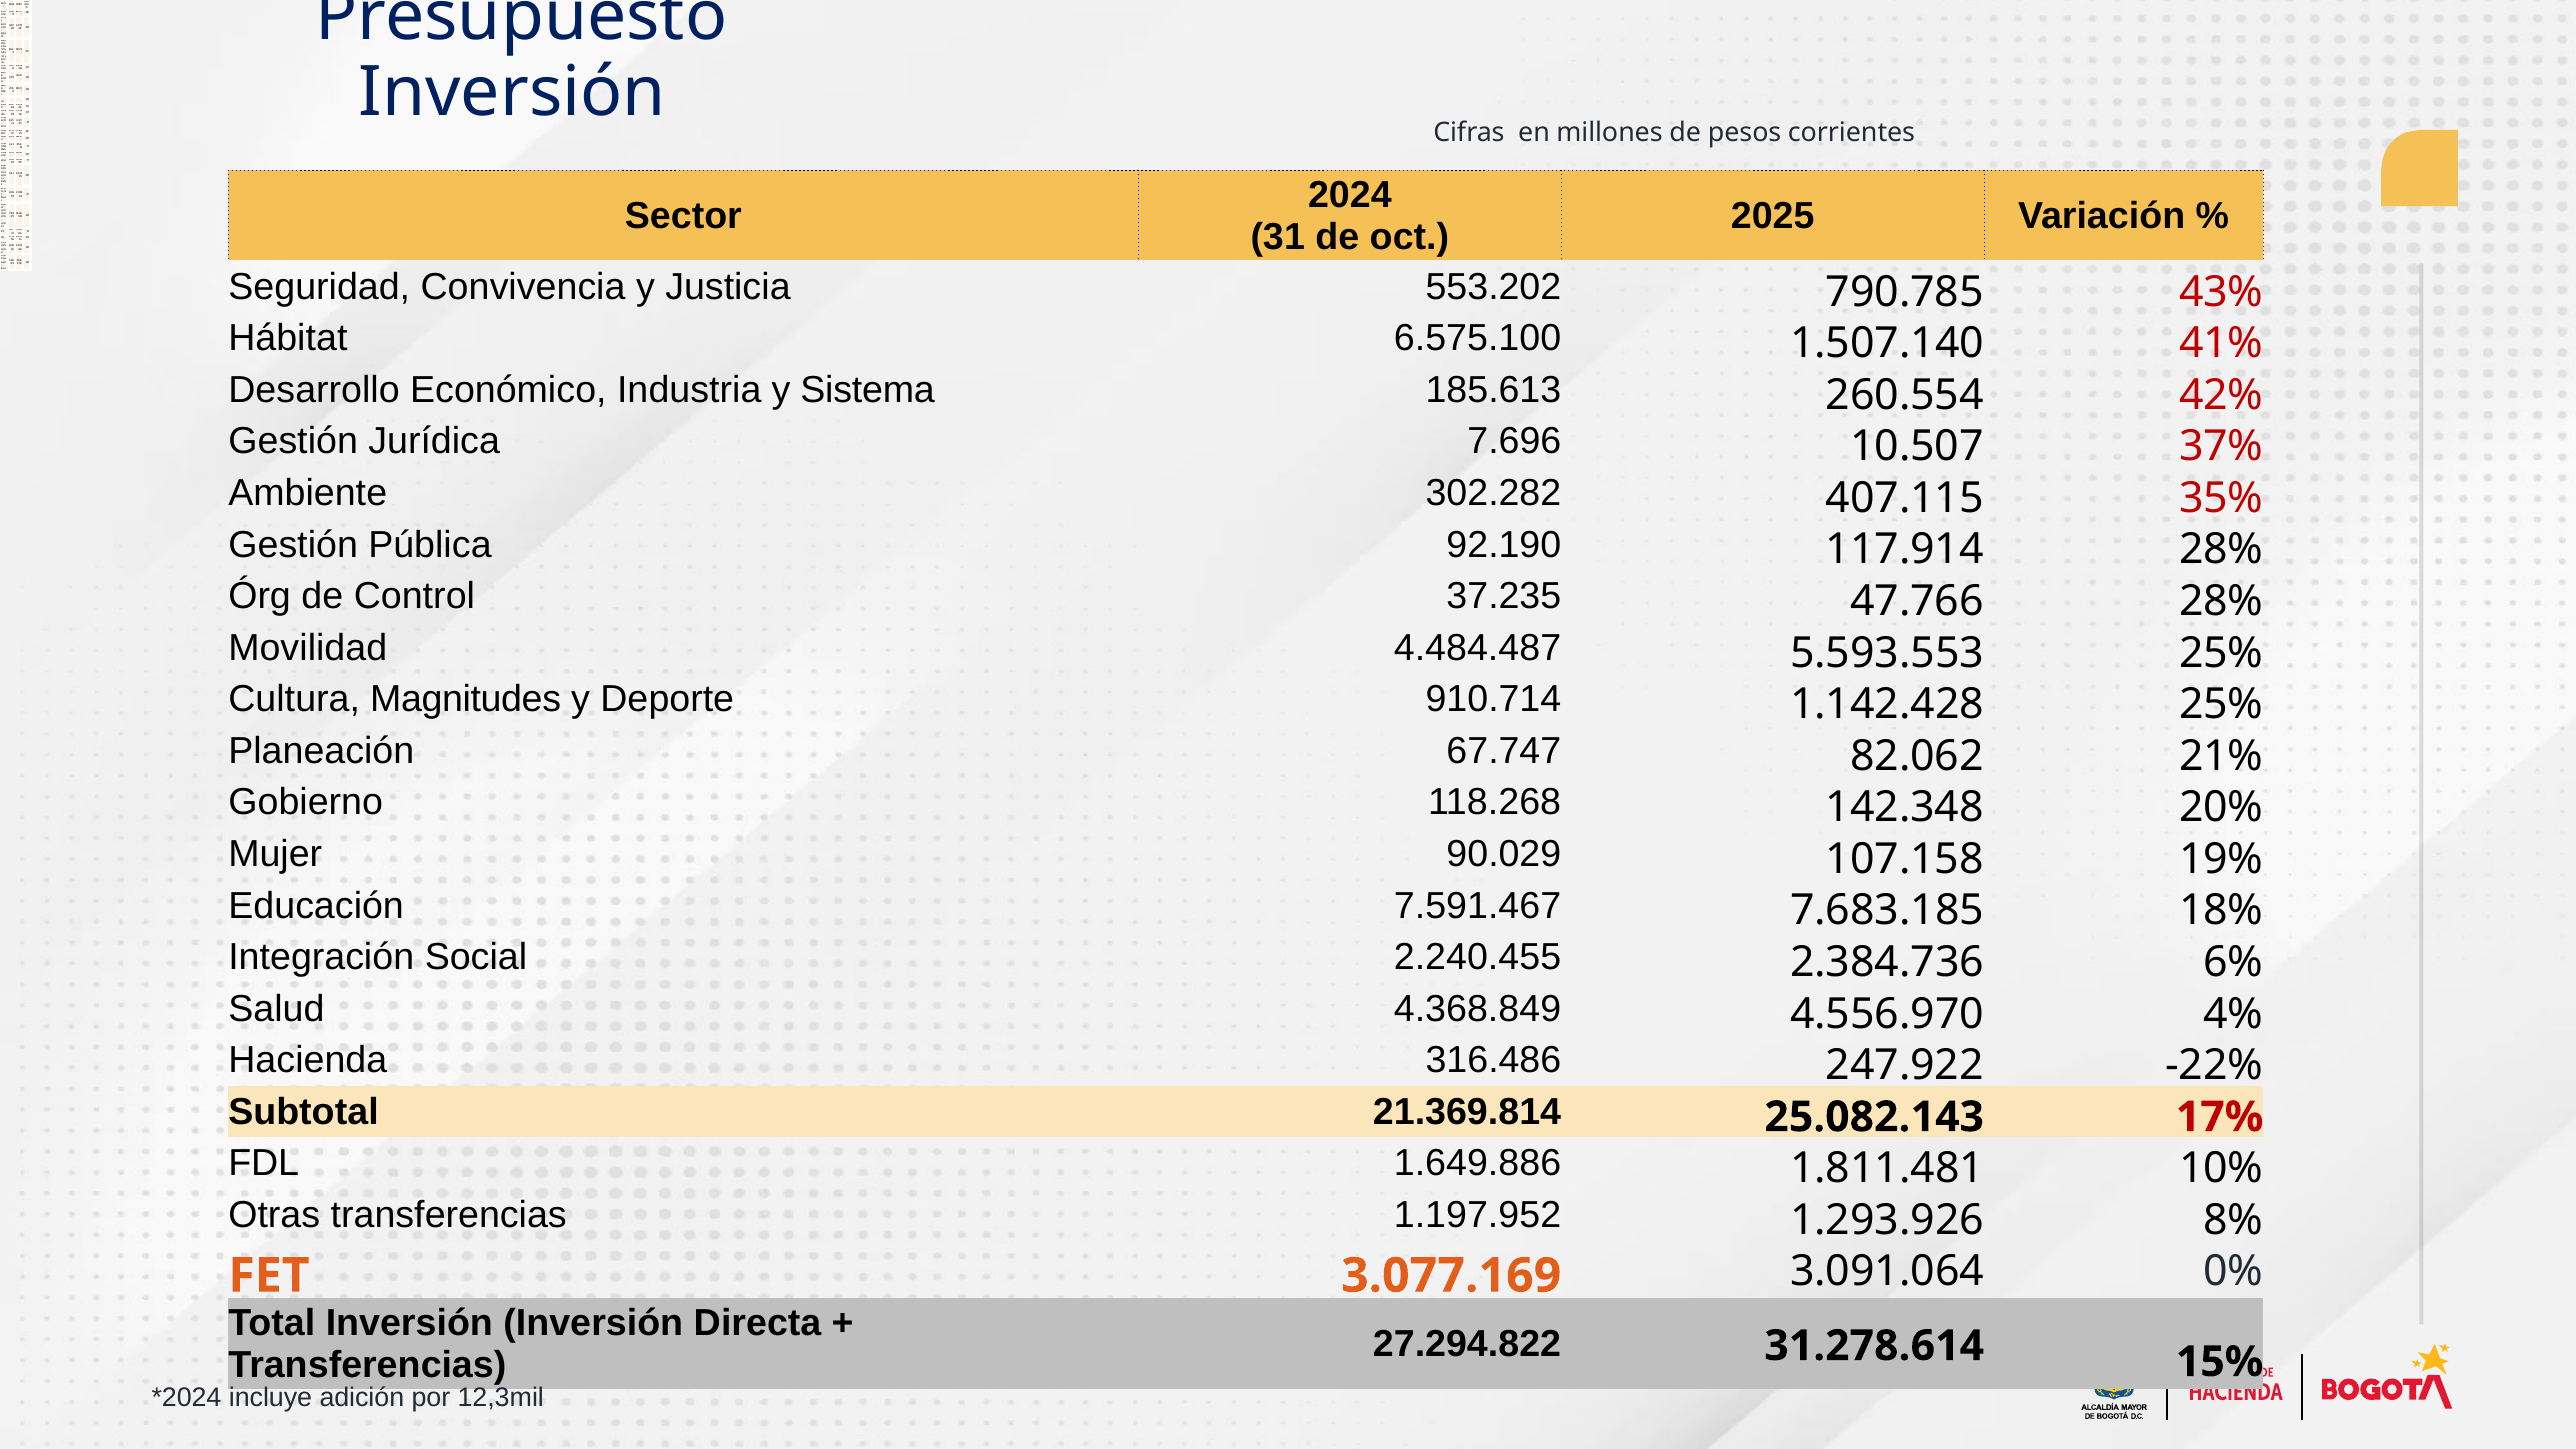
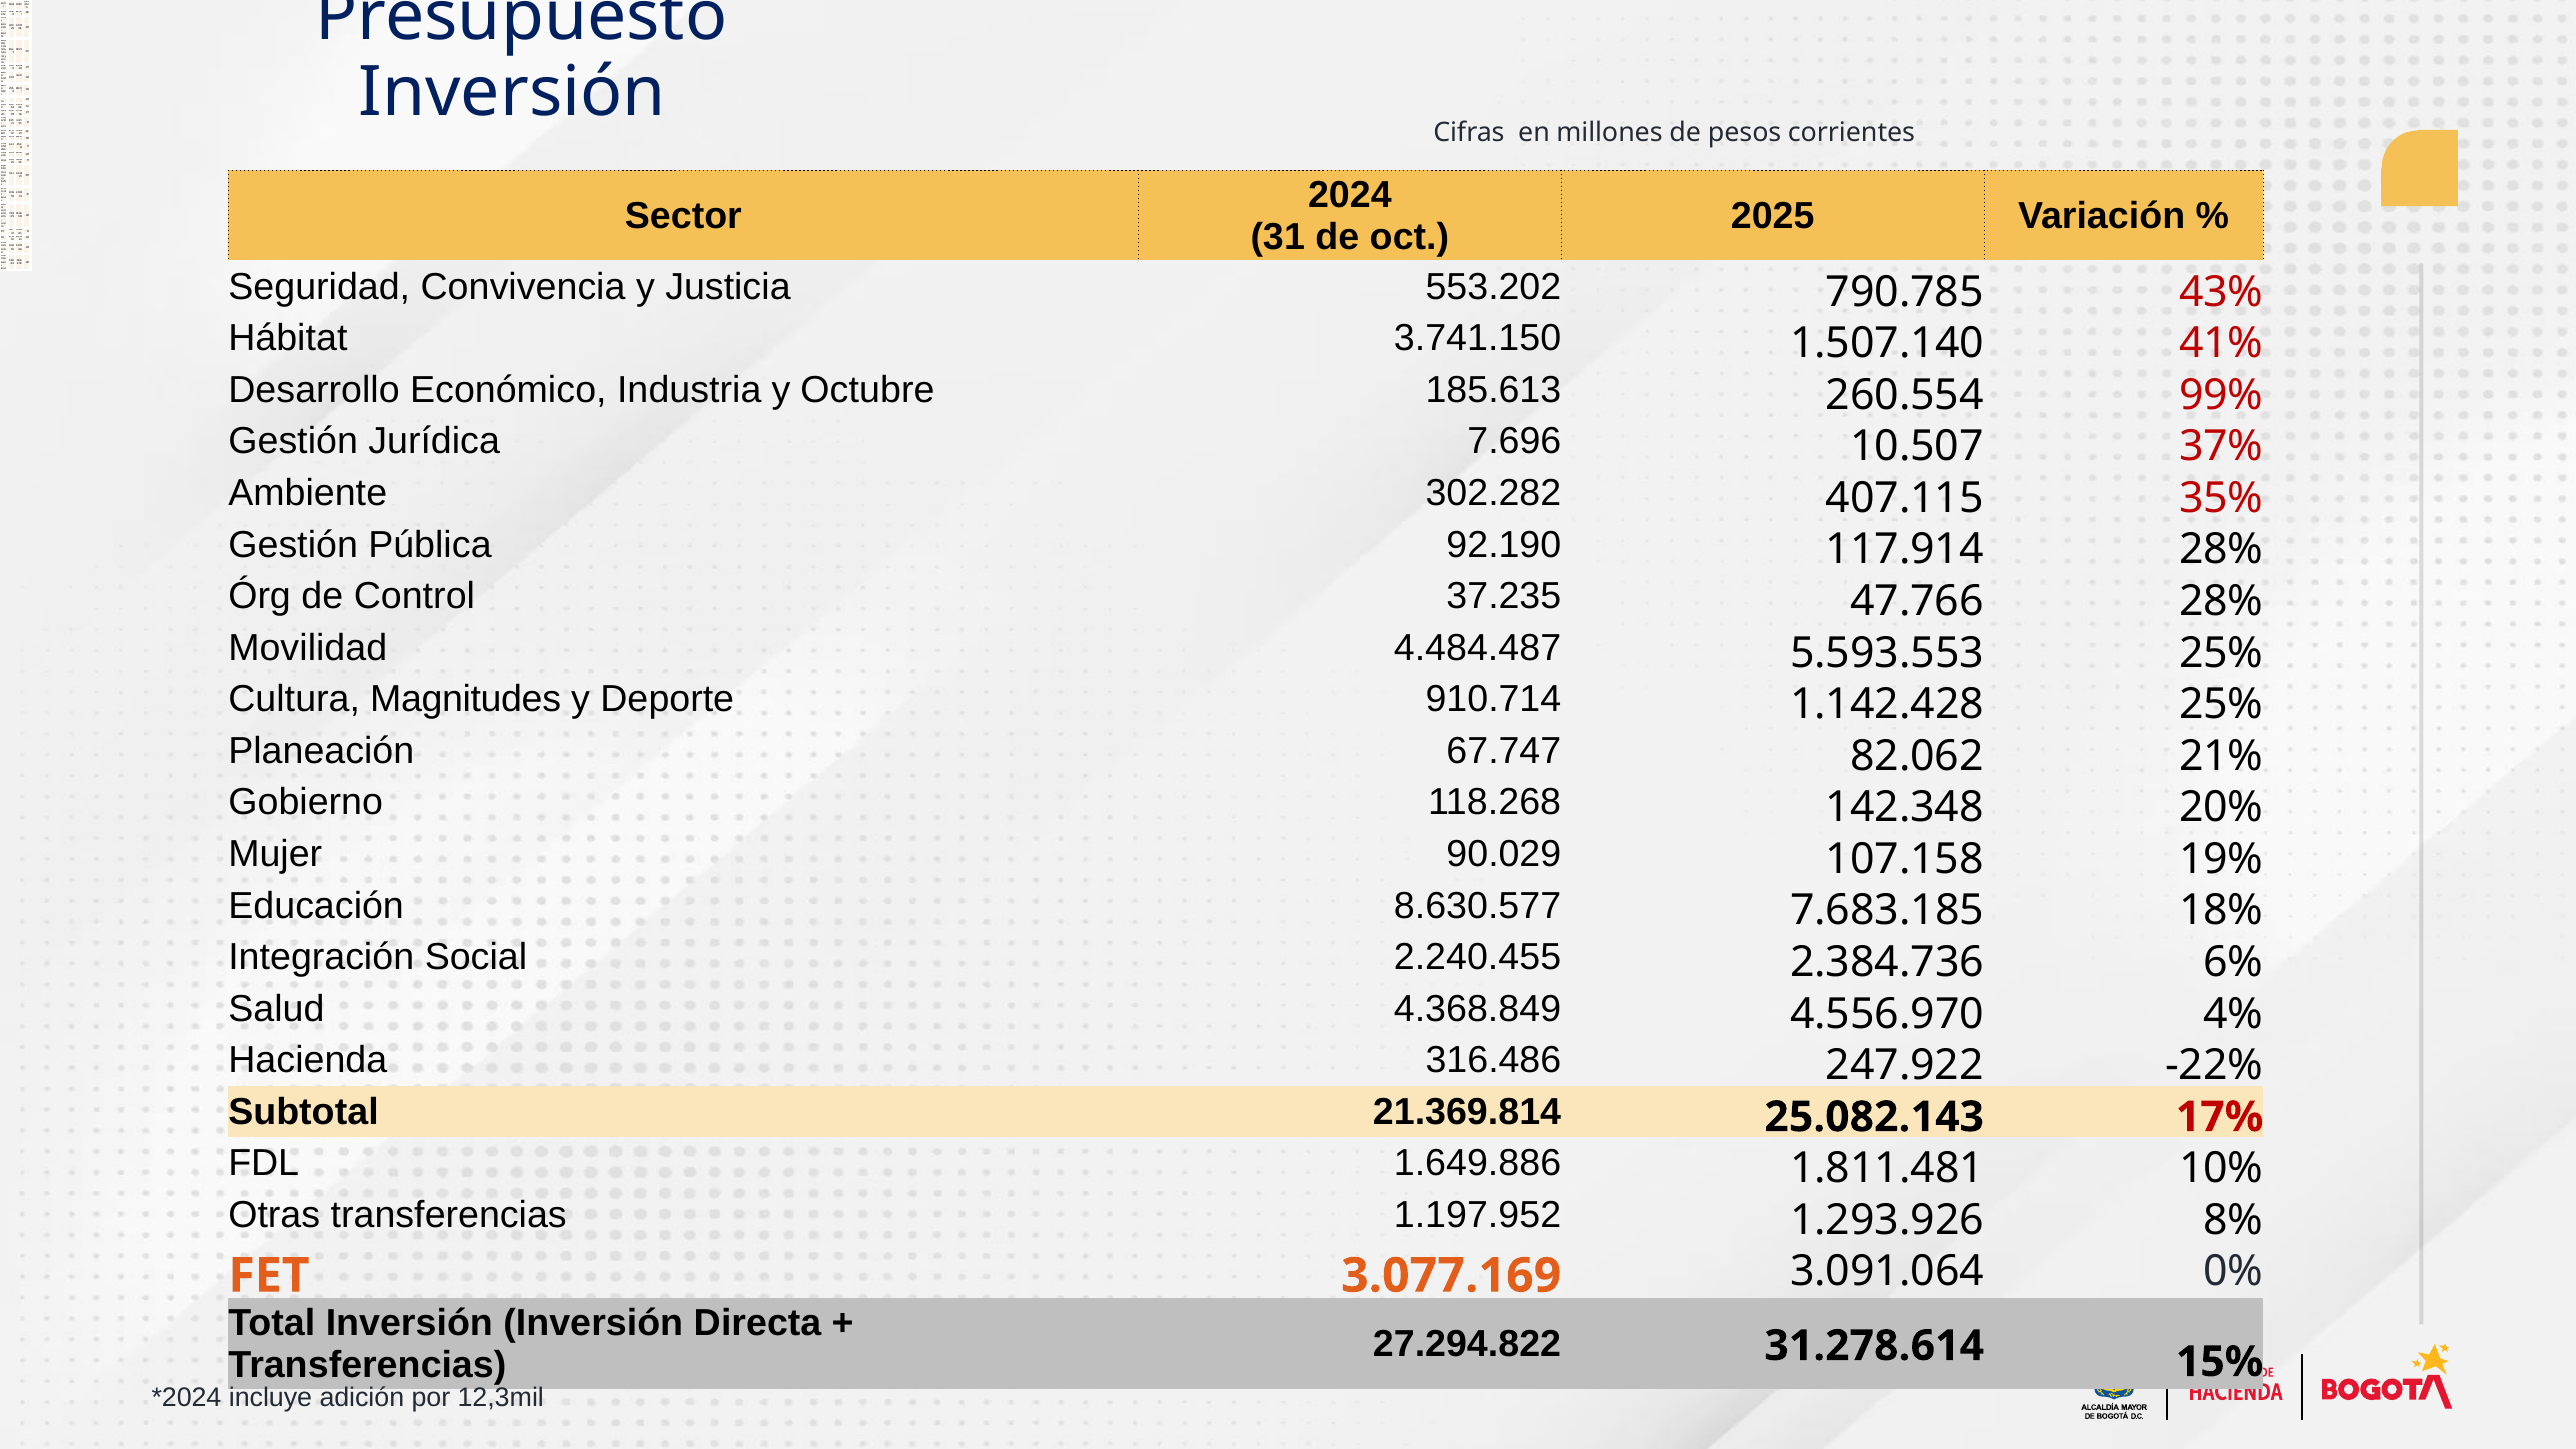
6.575.100: 6.575.100 -> 3.741.150 (1478, 338)
Sistema: Sistema -> Octubre (867, 390)
42%: 42% -> 99% (2221, 395)
7.591.467: 7.591.467 -> 8.630.577 (1478, 906)
